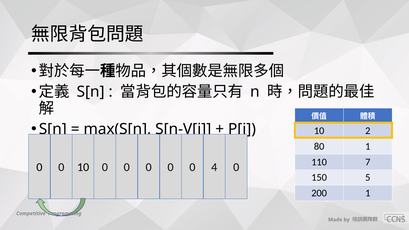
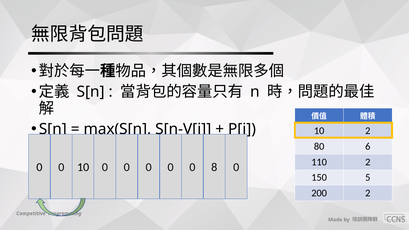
80 1: 1 -> 6 (368, 146)
110 7: 7 -> 2 (368, 162)
4: 4 -> 8 (214, 167)
200 1: 1 -> 2 (368, 193)
